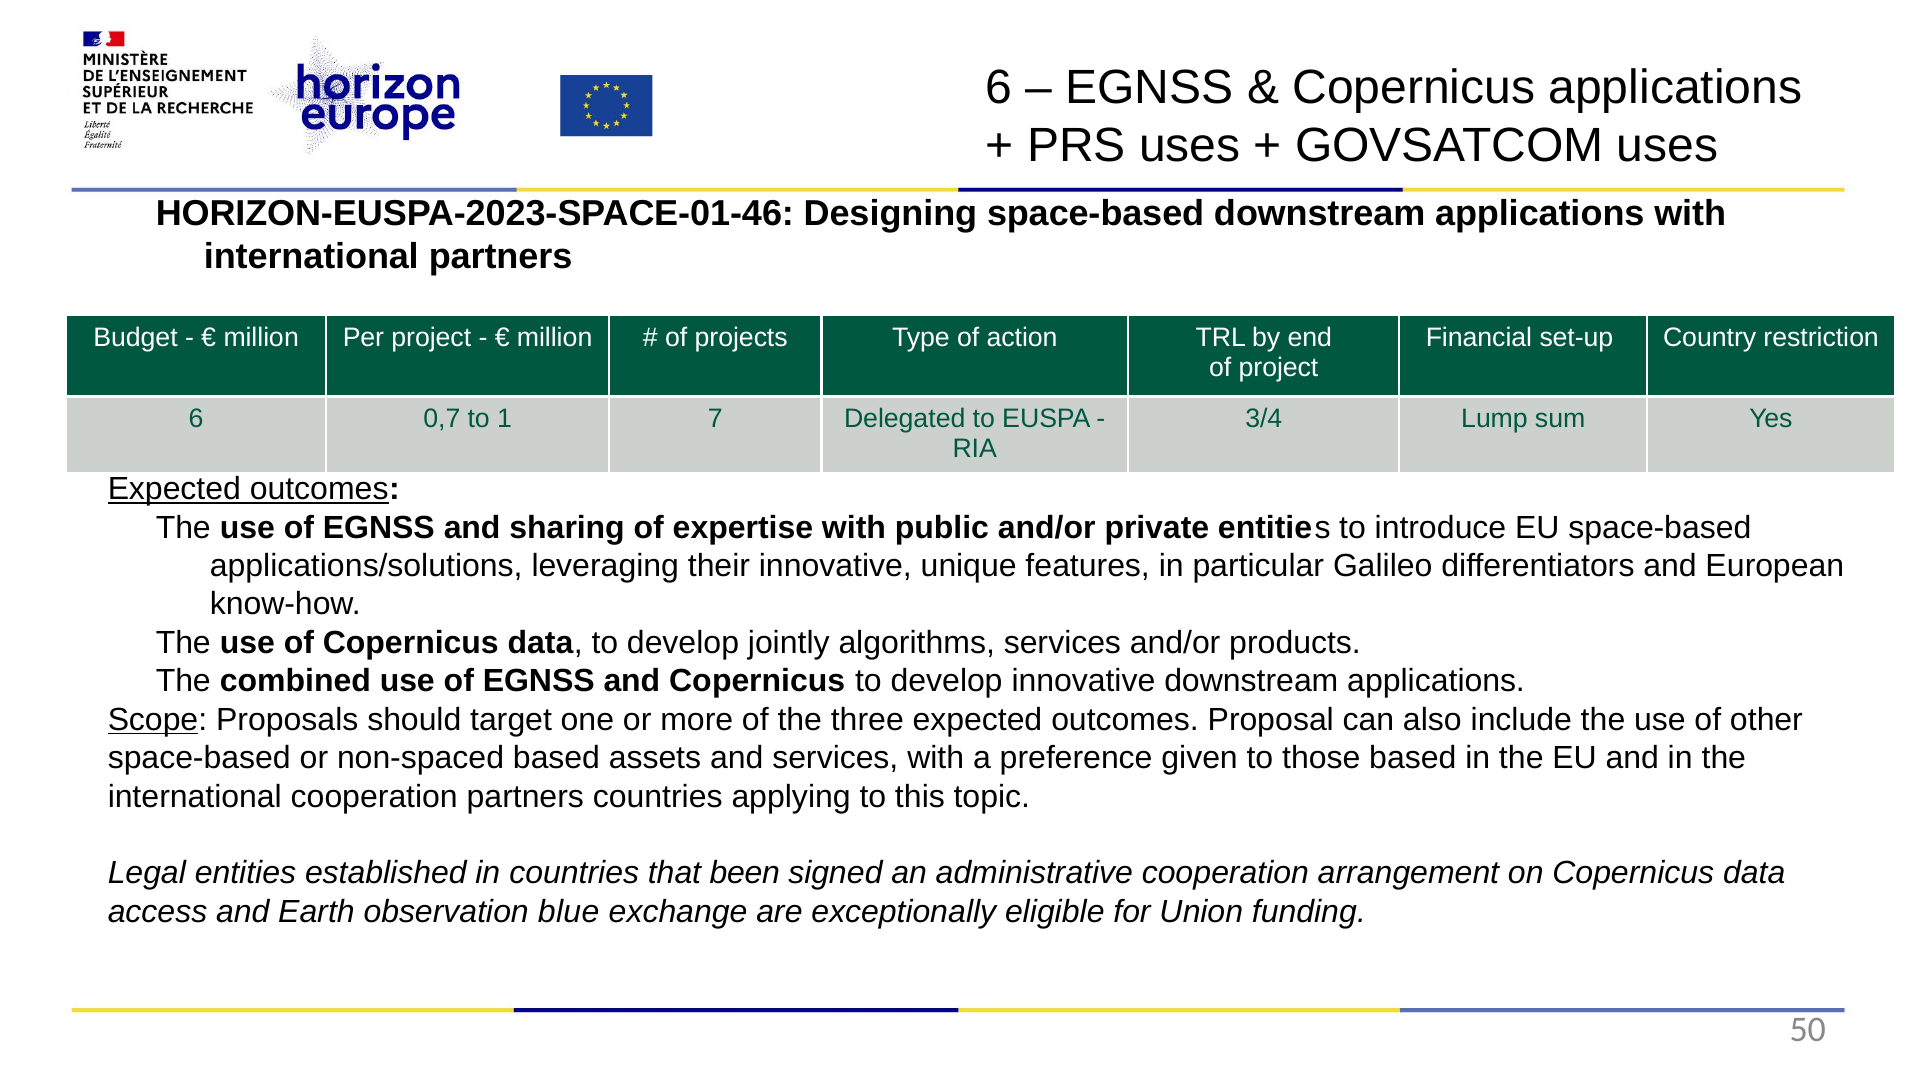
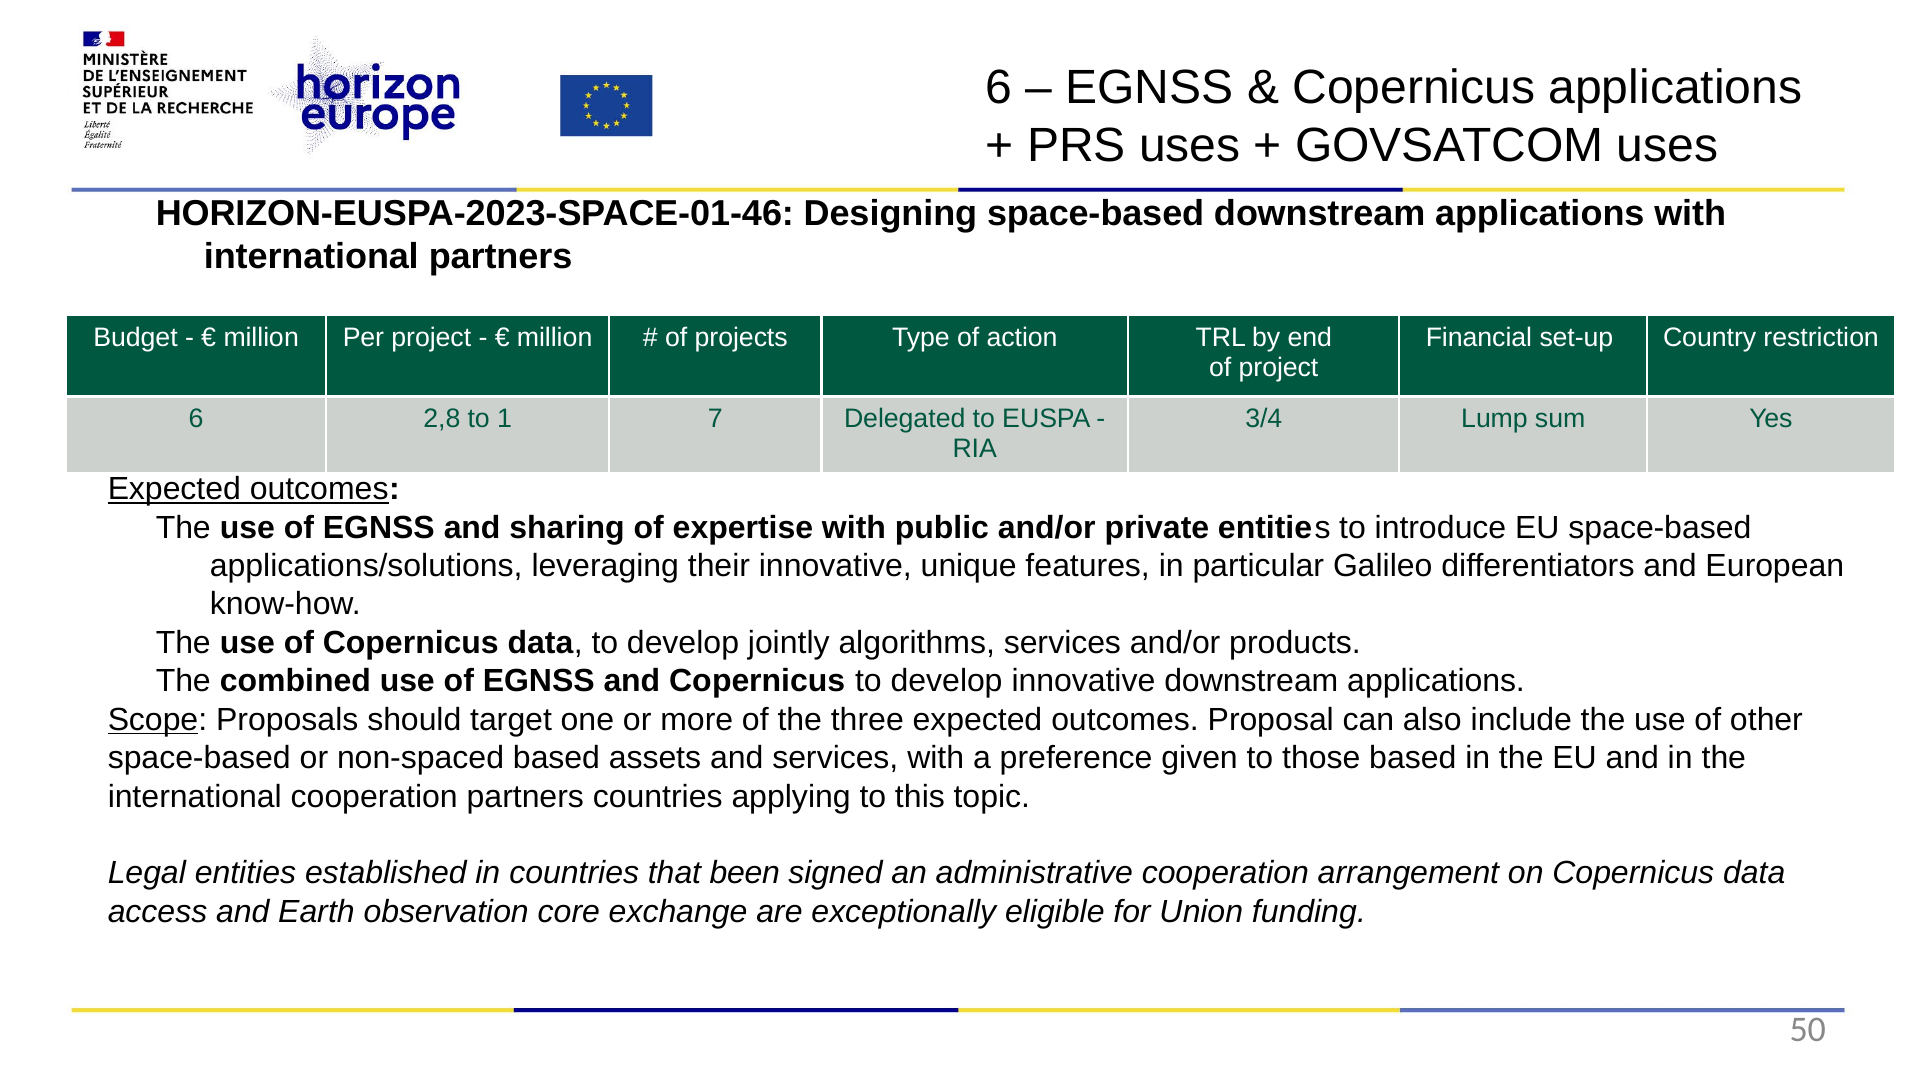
0,7: 0,7 -> 2,8 (442, 419)
blue: blue -> core (569, 912)
